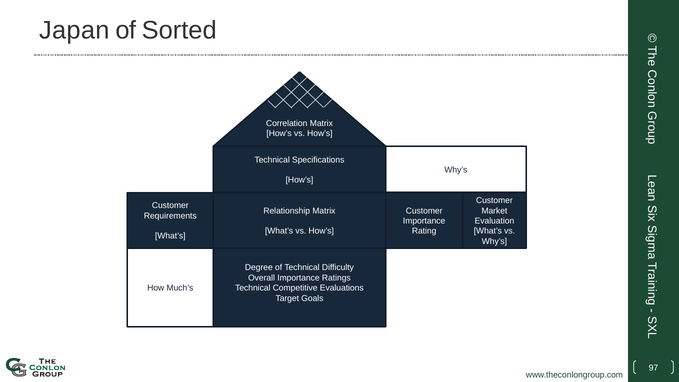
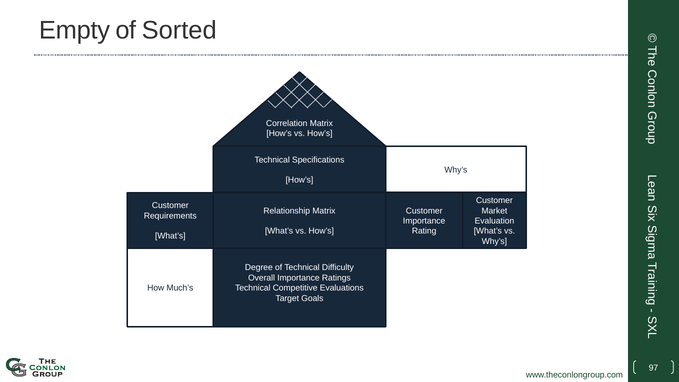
Japan: Japan -> Empty (75, 30)
